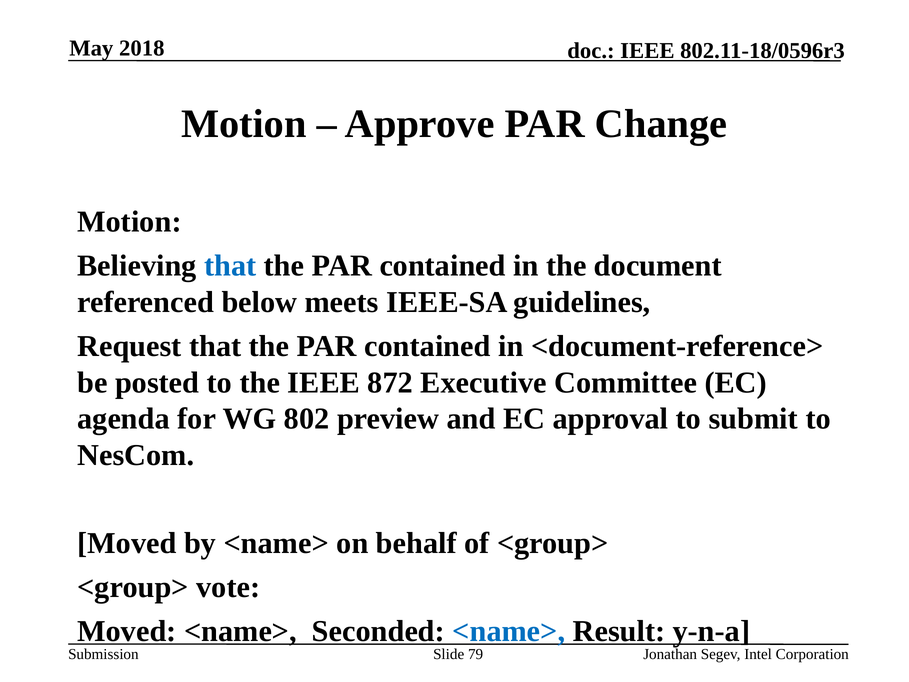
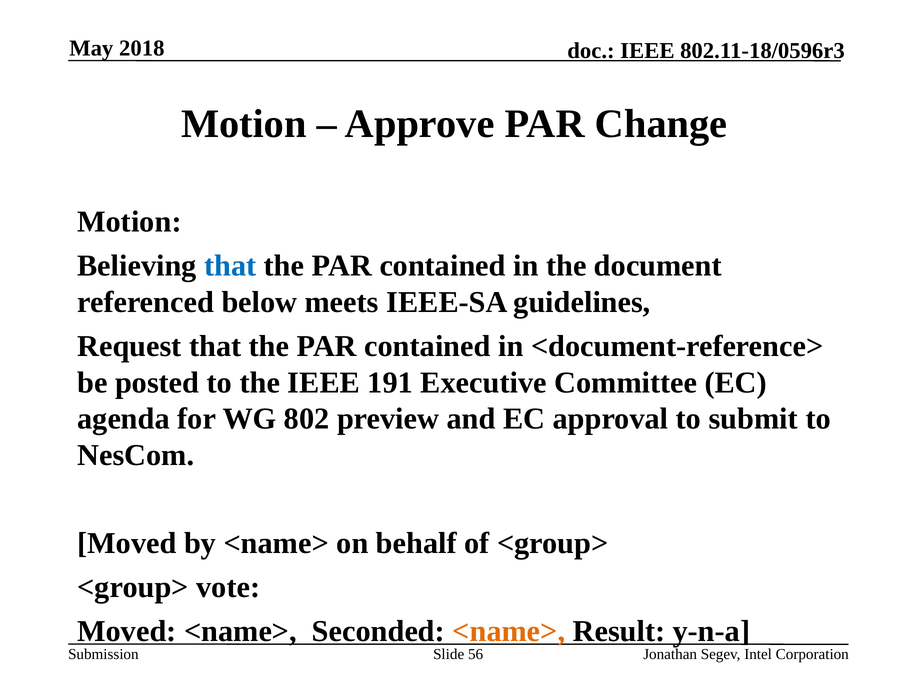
872: 872 -> 191 (390, 382)
<name> colour: blue -> orange (509, 631)
79: 79 -> 56 (476, 654)
